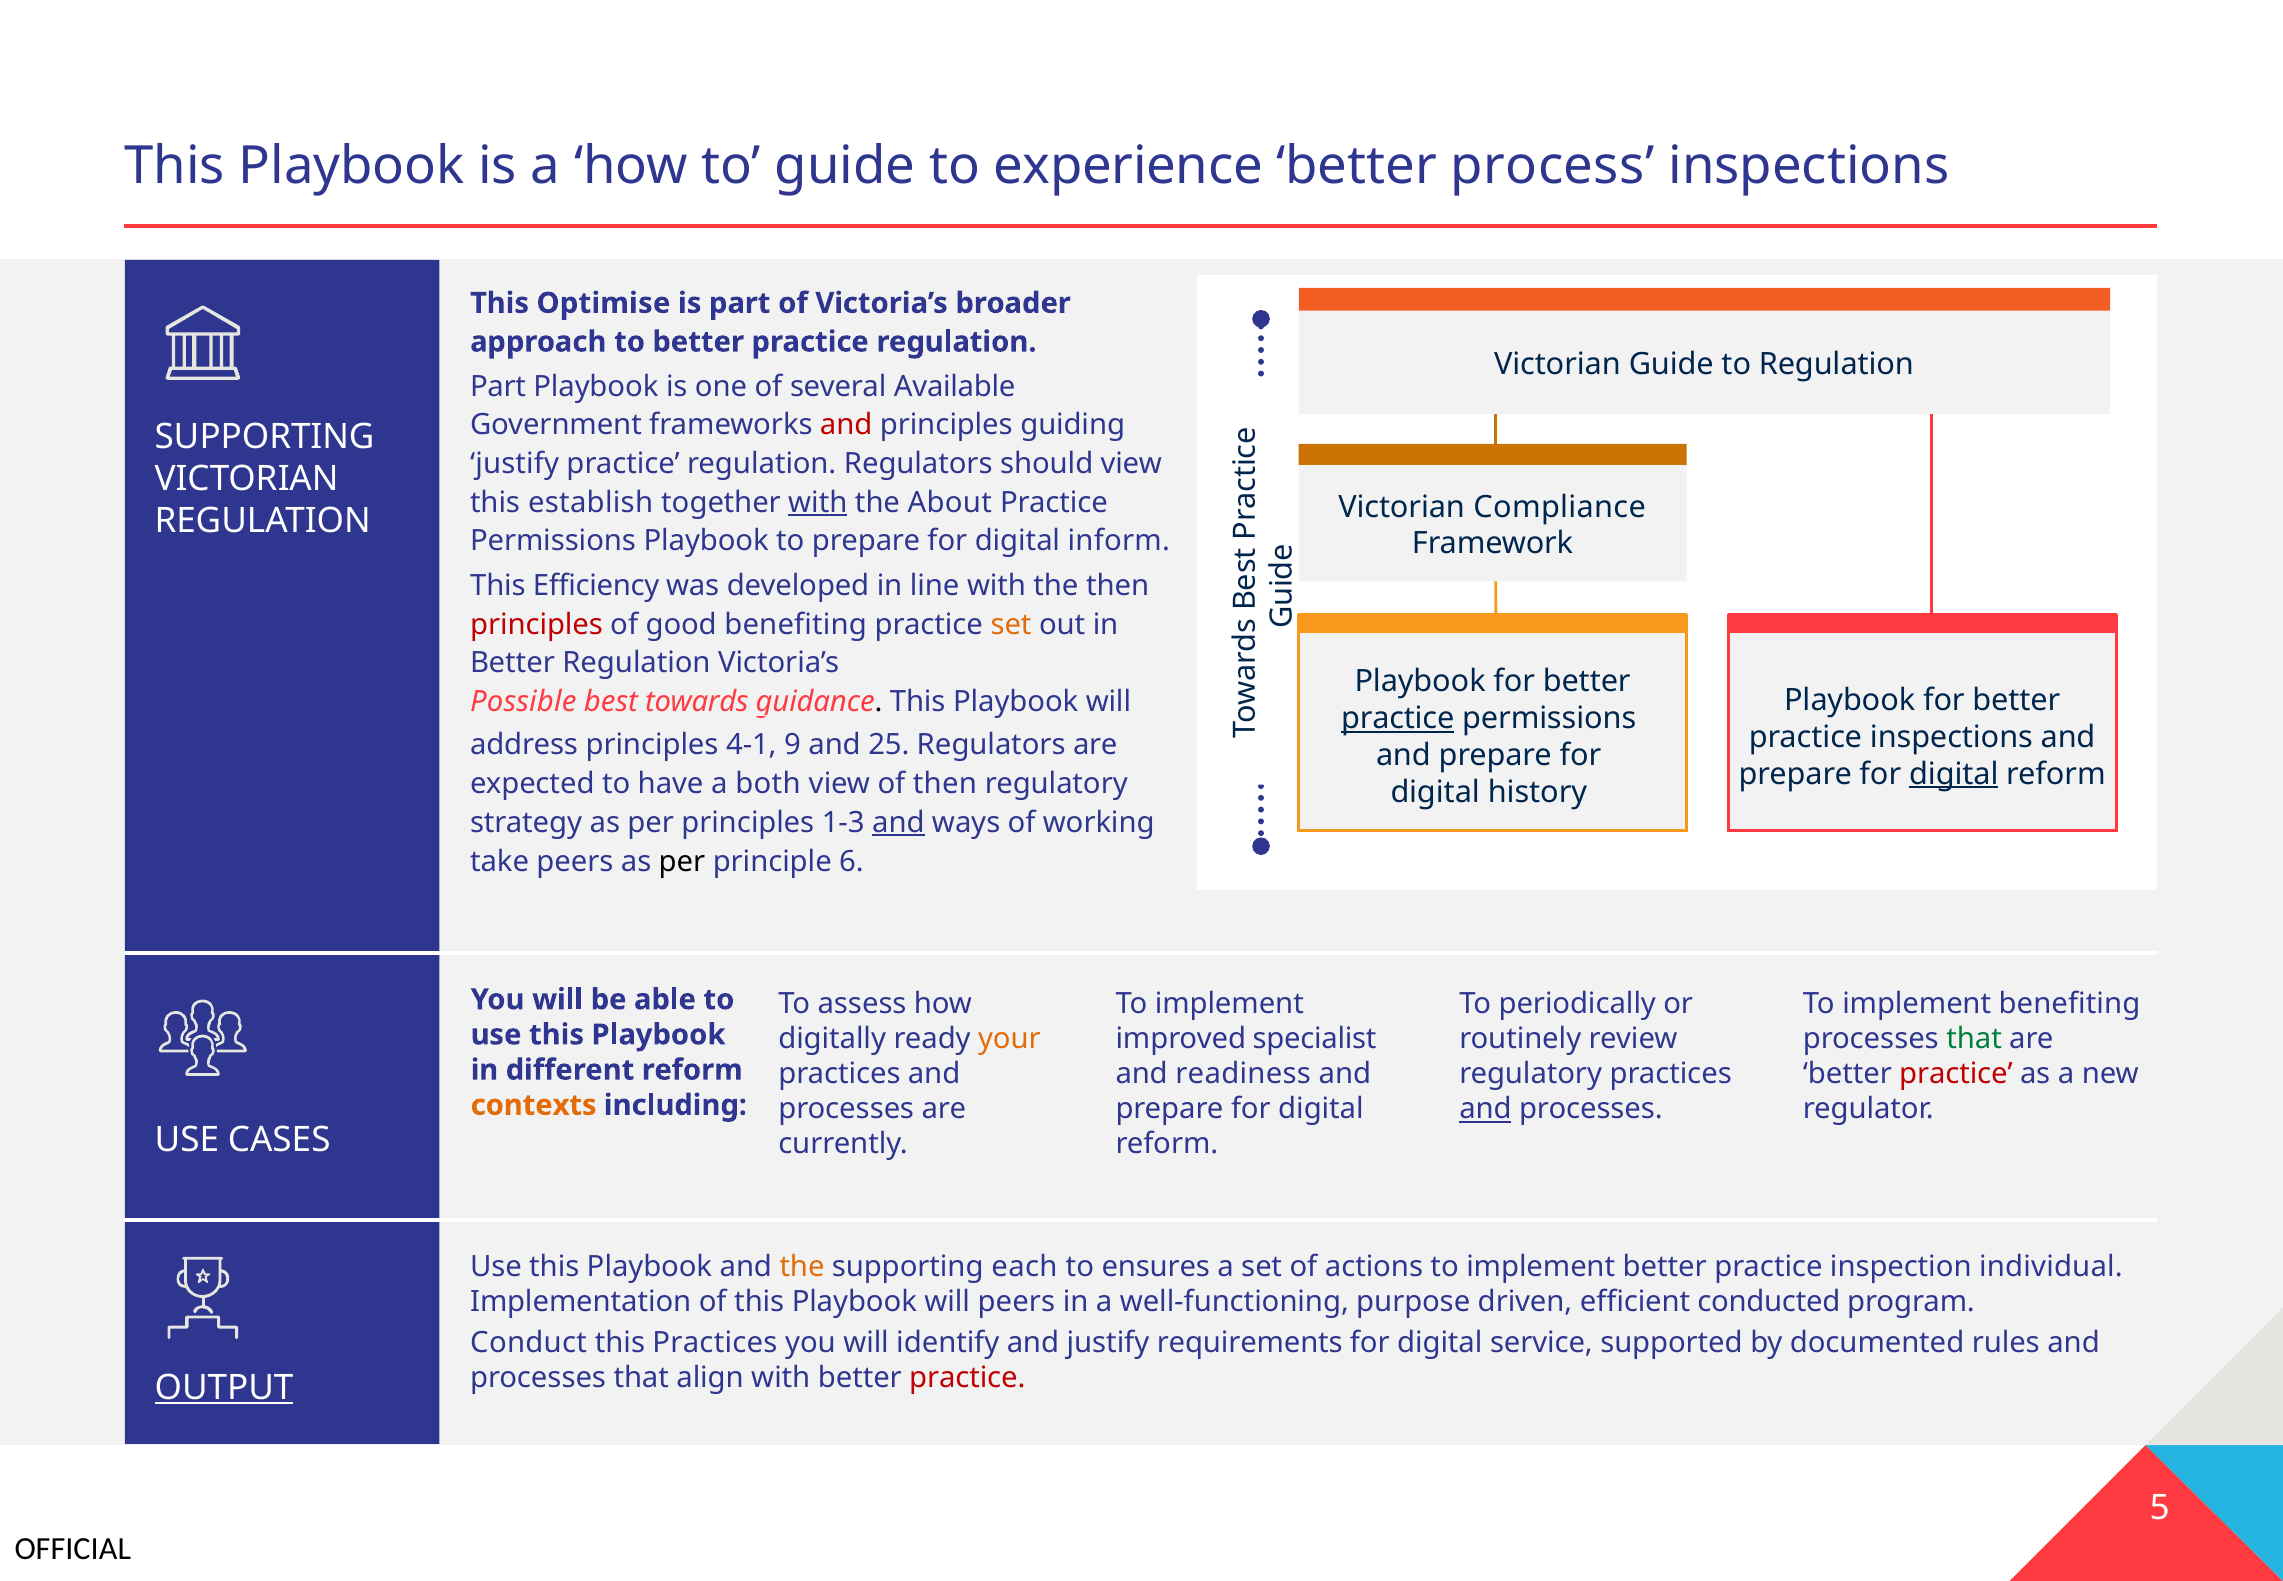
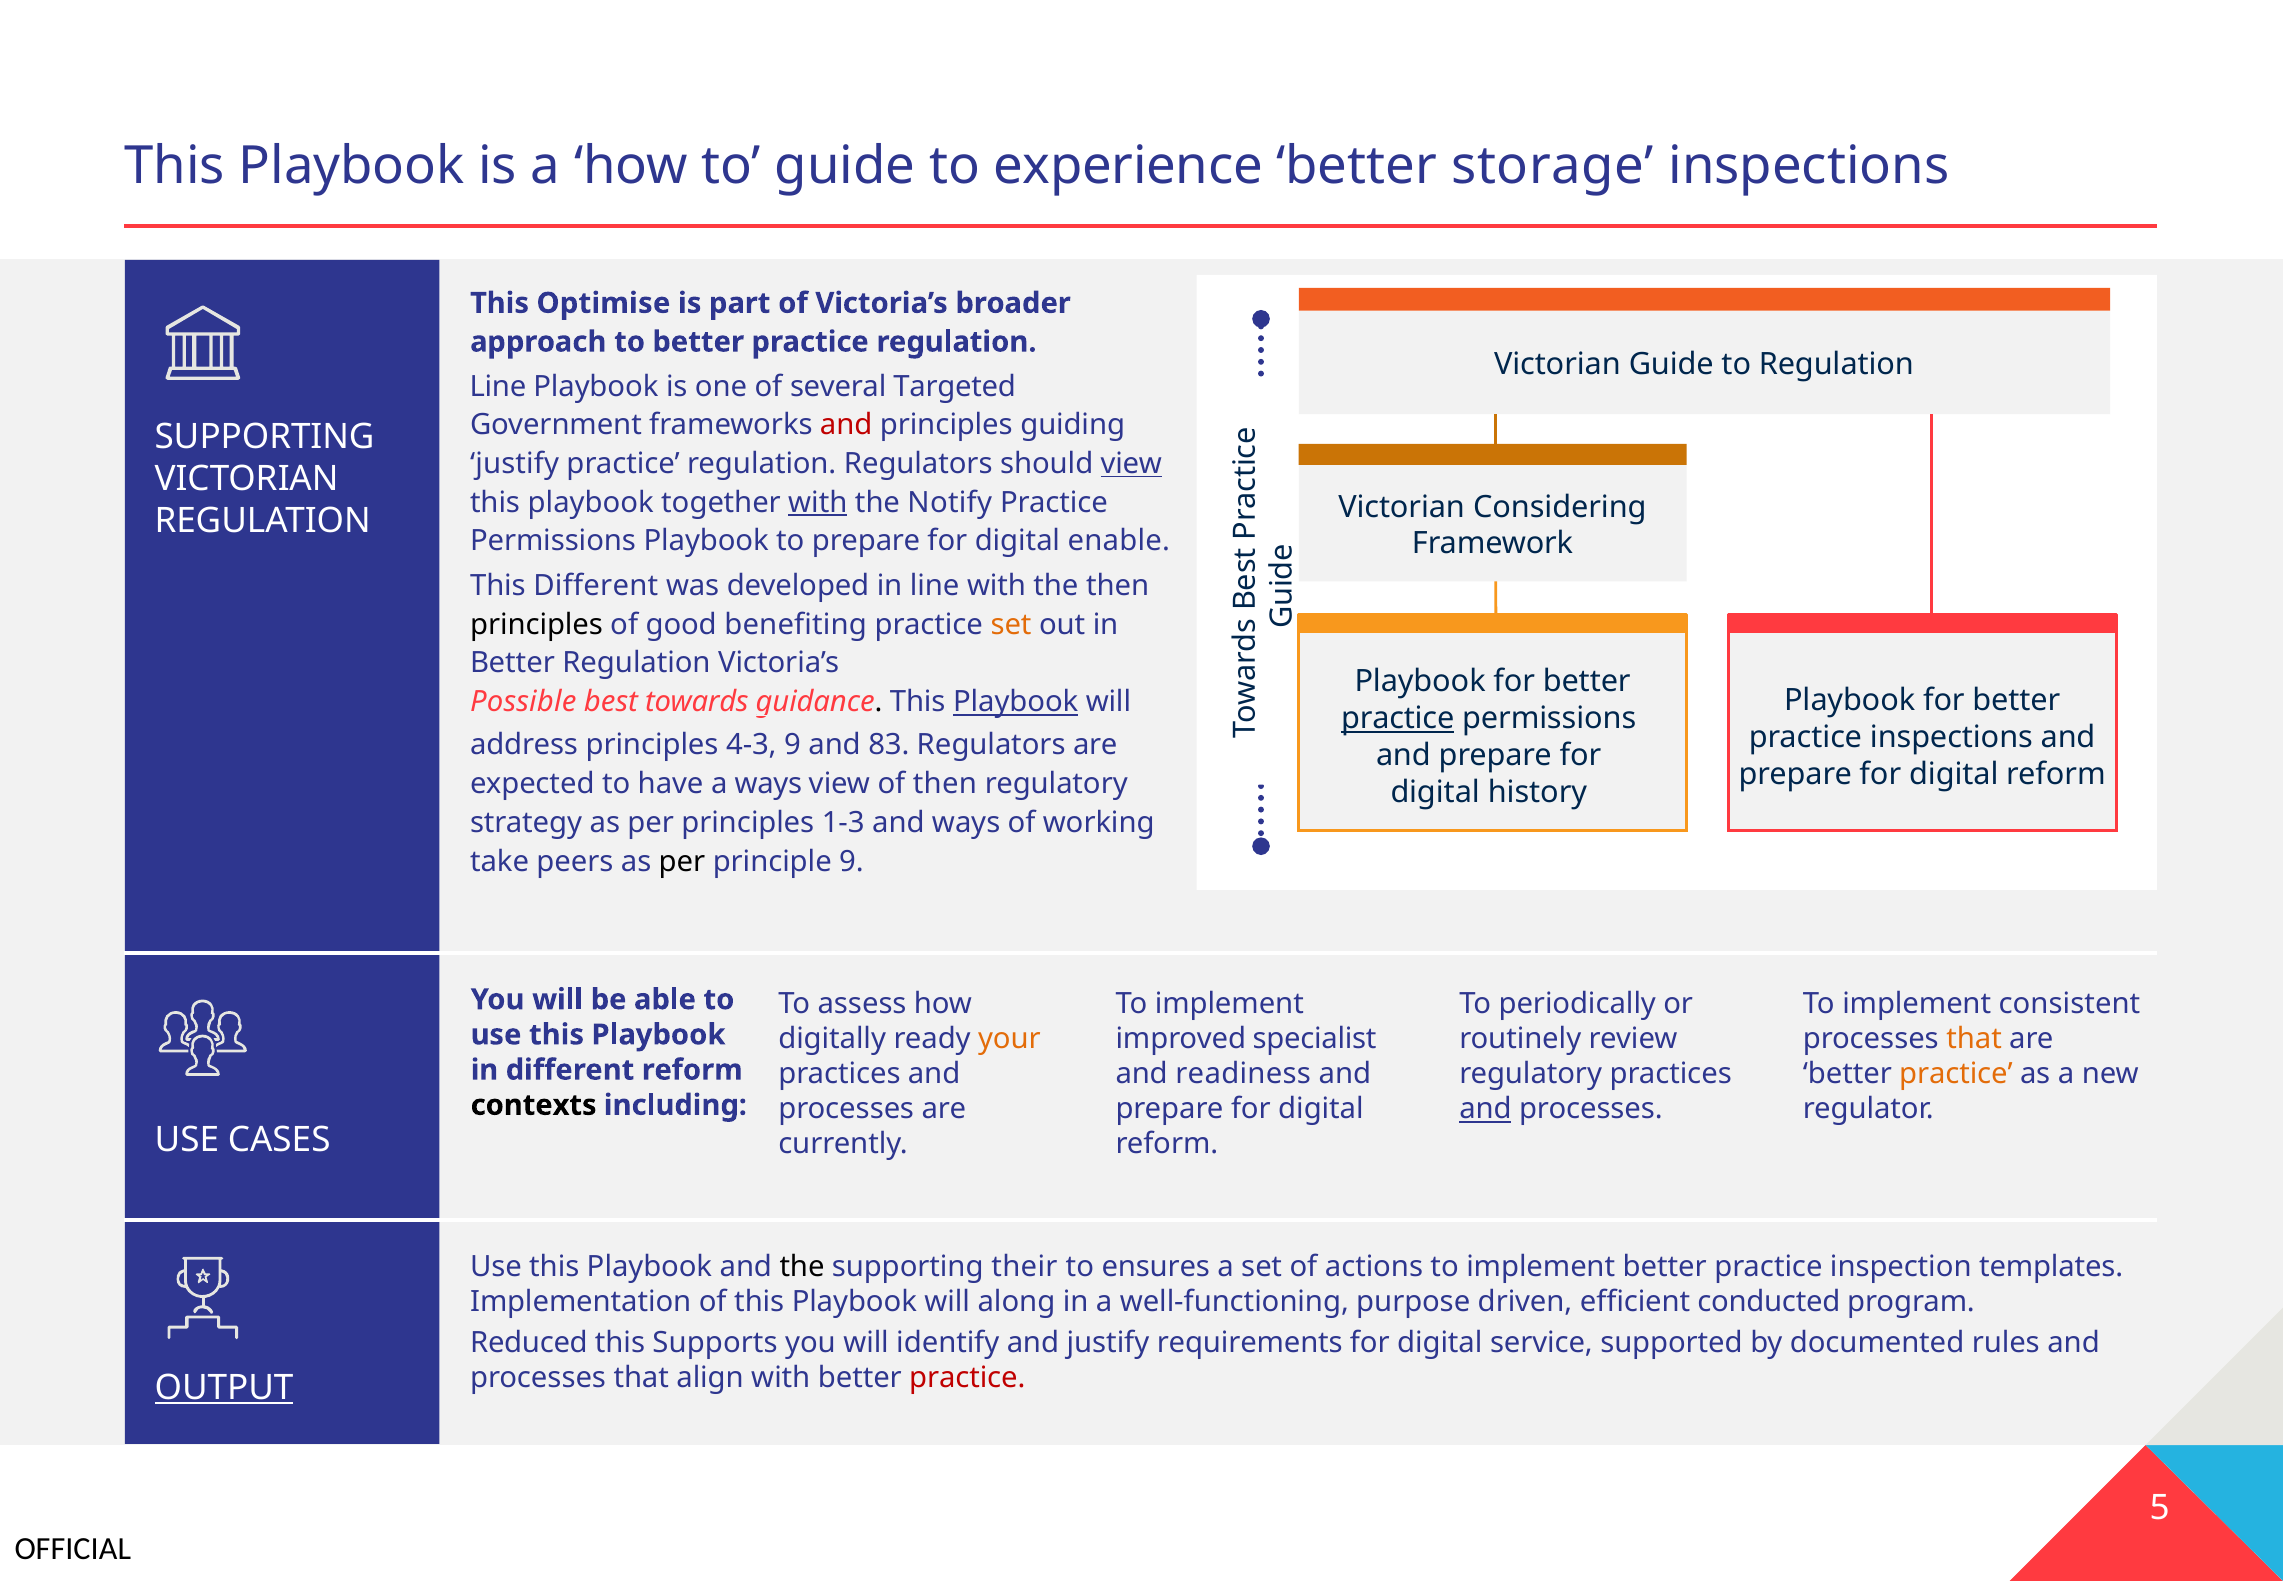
process: process -> storage (1553, 166)
Part: Part -> Line (498, 386)
Available: Available -> Targeted (955, 386)
view underline: none -> present (1131, 464)
establish: establish -> playbook (591, 502)
About: About -> Notify (950, 502)
Compliance: Compliance -> Considering (1560, 507)
inform: inform -> enable (1119, 541)
This Efficiency: Efficiency -> Different (596, 586)
principles colour: red -> black (537, 624)
Playbook underline: none -> present (1016, 702)
4-1: 4-1 -> 4-3 (751, 745)
25: 25 -> 83 (889, 745)
digital underline: present -> none (1954, 774)
a both: both -> ways (768, 784)
and underline: present -> none (898, 822)
principle 6: 6 -> 9 (852, 861)
implement benefiting: benefiting -> consistent (2069, 1003)
that colour: green -> orange (1974, 1038)
practice colour: red -> orange (1956, 1074)
contexts colour: orange -> black (534, 1105)
the colour: orange -> black (802, 1266)
each: each -> their (1024, 1266)
individual: individual -> templates (2051, 1266)
will peers: peers -> along (1016, 1302)
Conduct: Conduct -> Reduced (529, 1343)
this Practices: Practices -> Supports (715, 1343)
